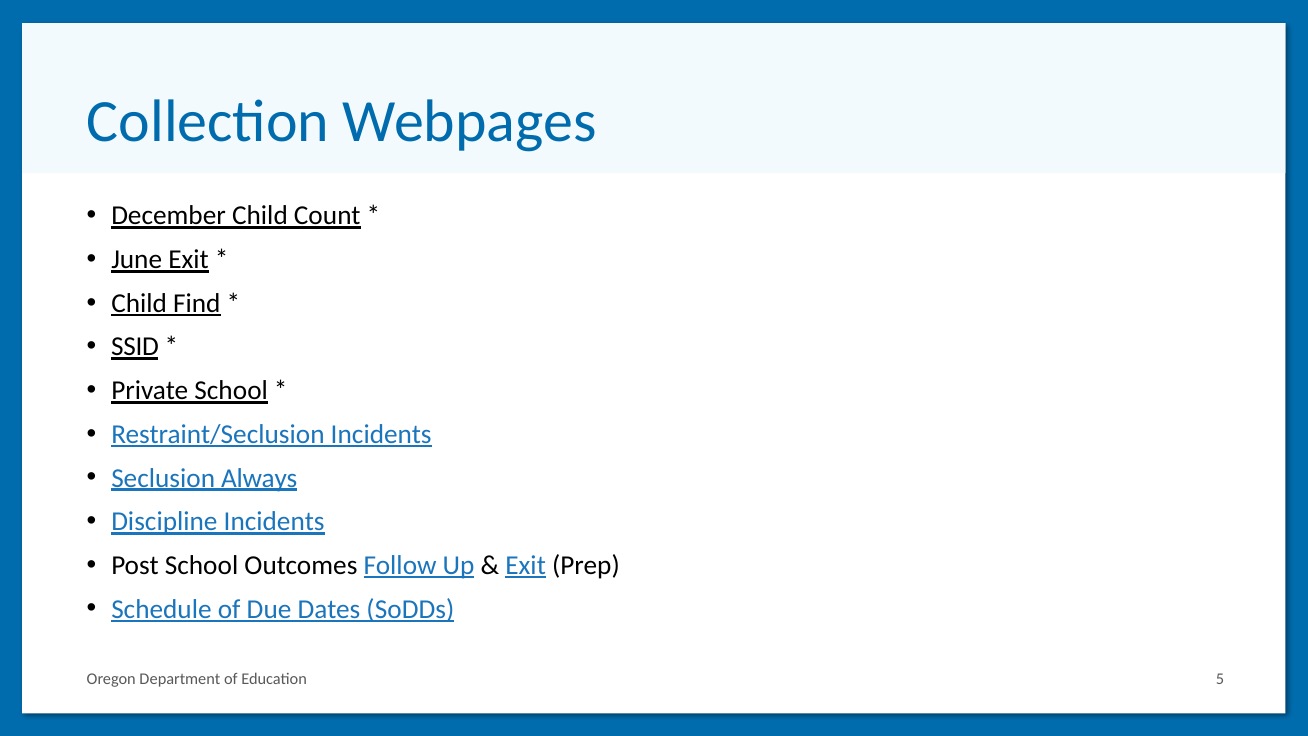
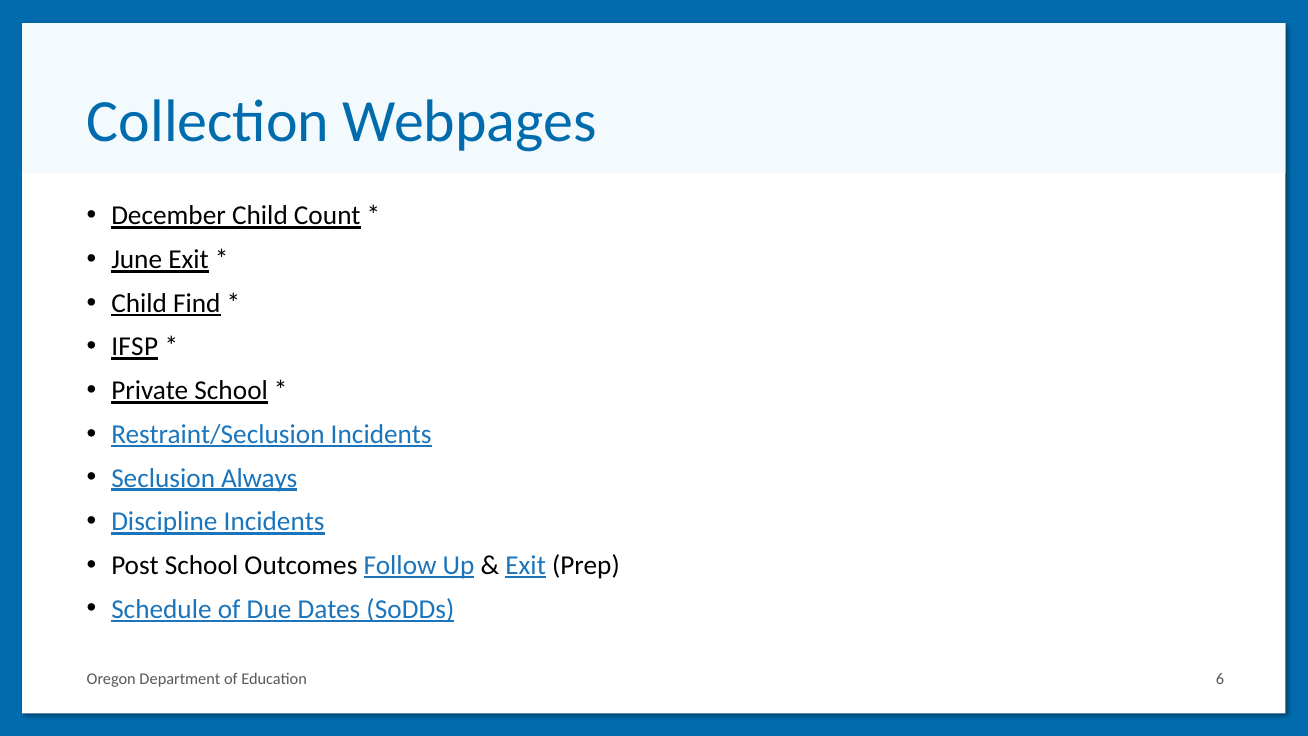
SSID: SSID -> IFSP (135, 347)
5: 5 -> 6 (1220, 679)
